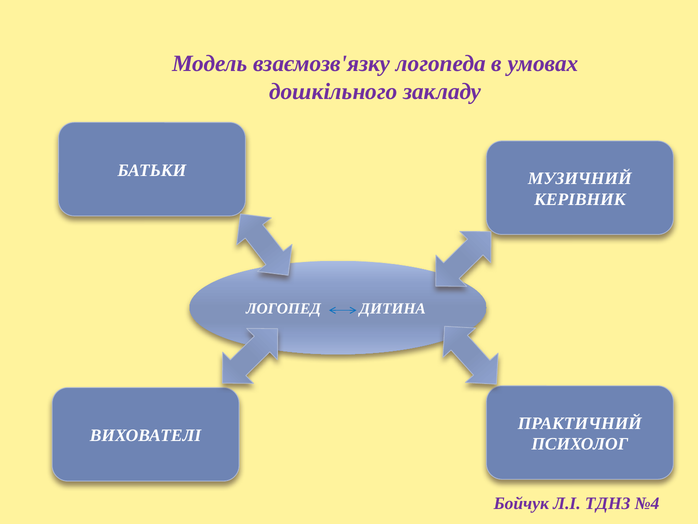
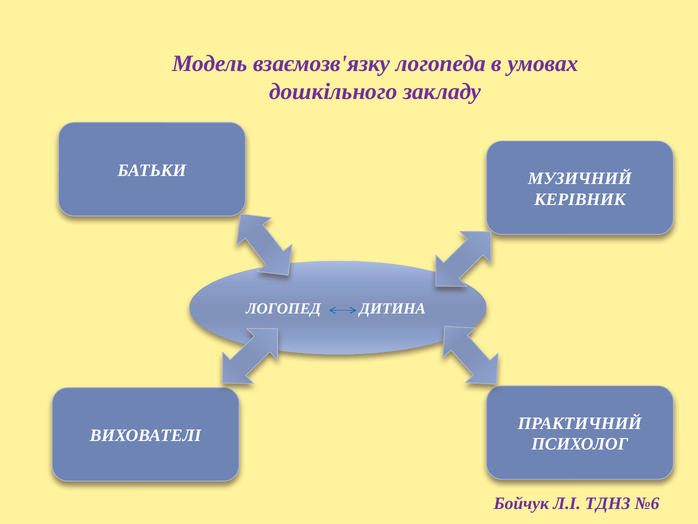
№4: №4 -> №6 (647, 503)
